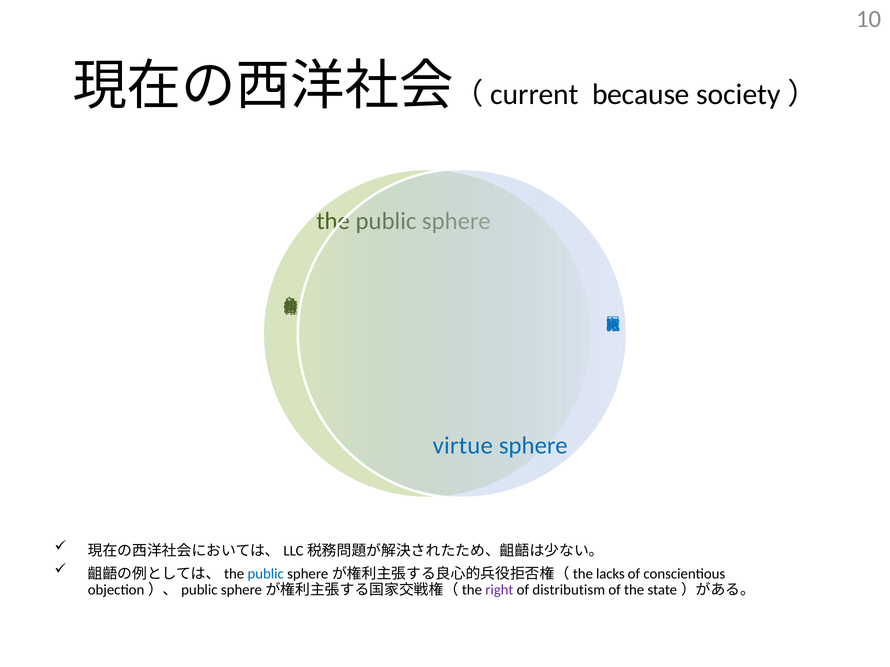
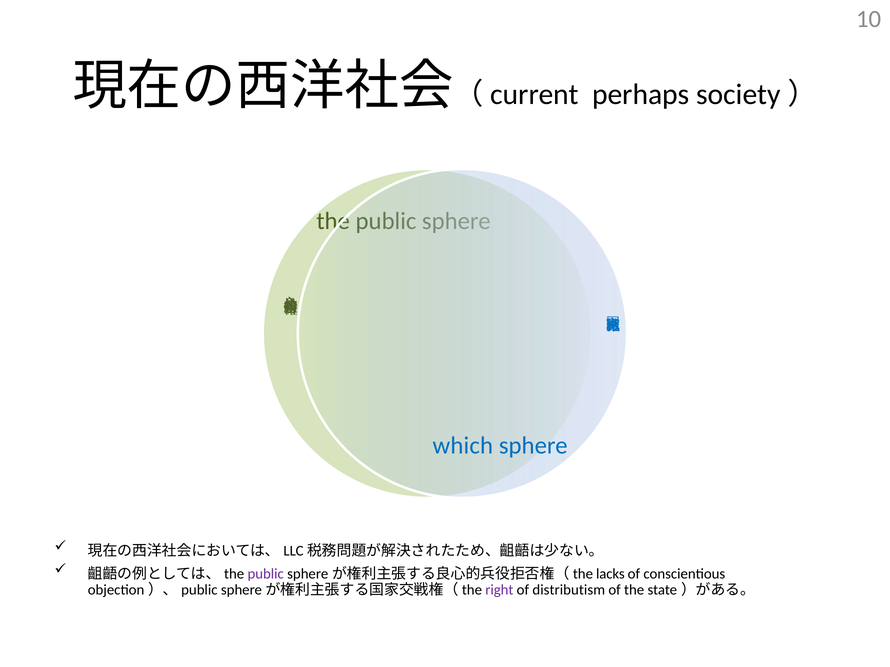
because: because -> perhaps (641, 94)
virtue: virtue -> which (463, 446)
public colour: blue -> purple (266, 575)
